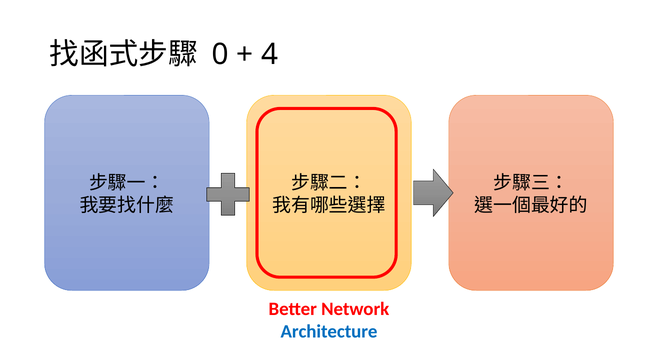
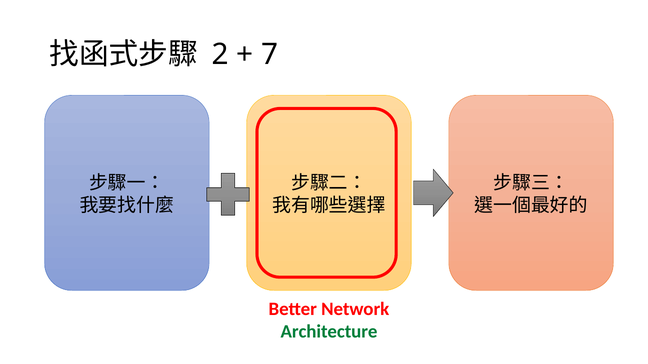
0: 0 -> 2 (220, 54)
4: 4 -> 7 (270, 54)
Architecture colour: blue -> green (329, 332)
